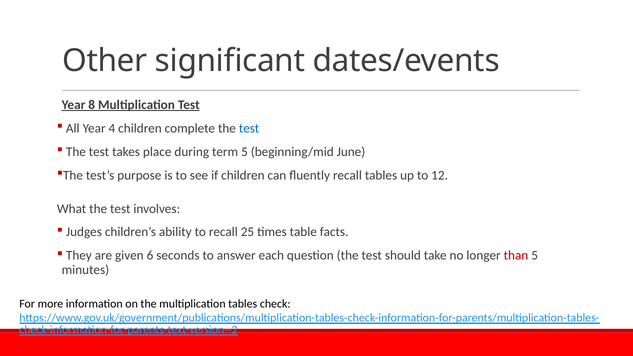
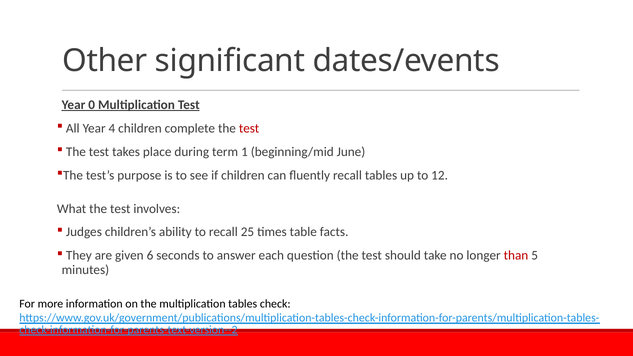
8: 8 -> 0 (92, 105)
test colour: blue -> red (249, 128)
term 5: 5 -> 1 (244, 152)
